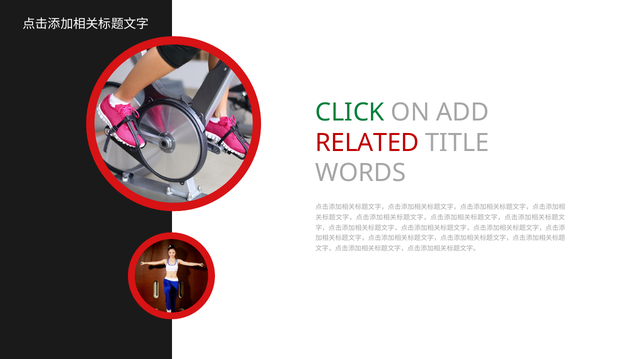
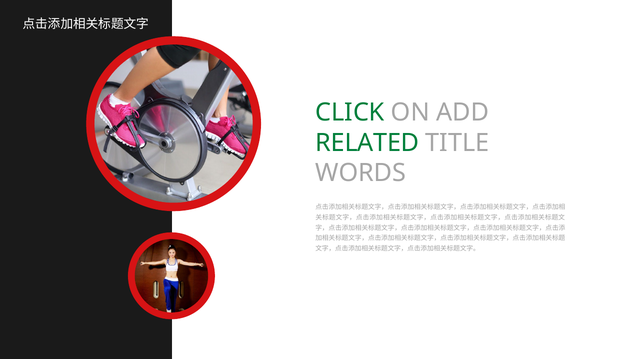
RELATED colour: red -> green (367, 143)
